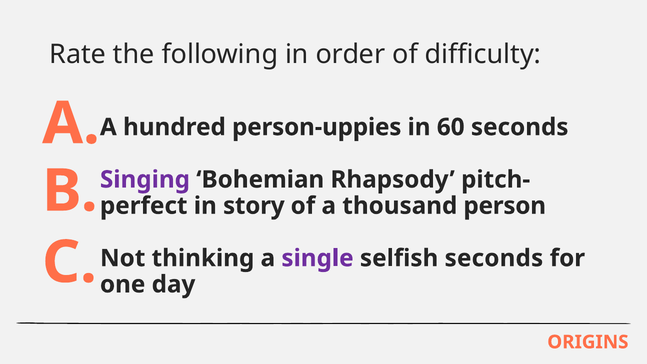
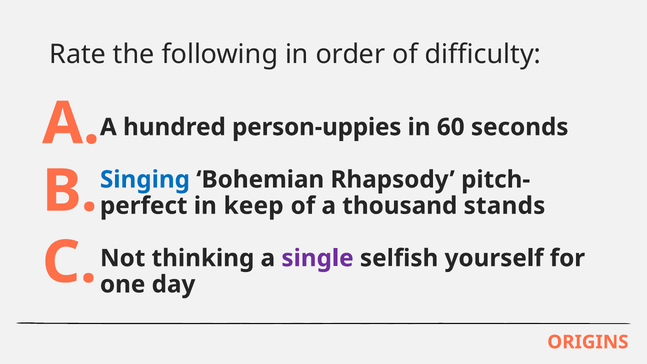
Singing colour: purple -> blue (145, 180)
story: story -> keep (254, 206)
person: person -> stands (504, 206)
selfish seconds: seconds -> yourself (494, 258)
